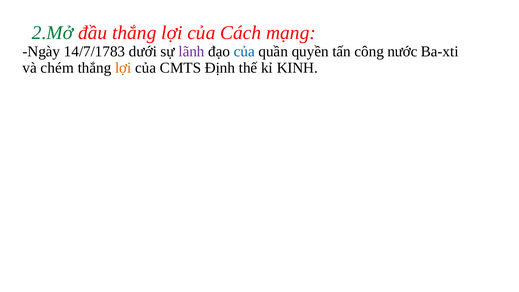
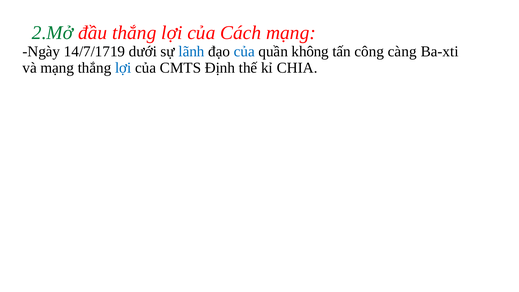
14/7/1783: 14/7/1783 -> 14/7/1719 (95, 52)
lãnh colour: purple -> blue (192, 52)
quyền: quyền -> không (310, 52)
nước: nước -> càng (402, 52)
và chém: chém -> mạng (57, 68)
lợi colour: orange -> blue (123, 68)
KINH: KINH -> CHIA (297, 68)
